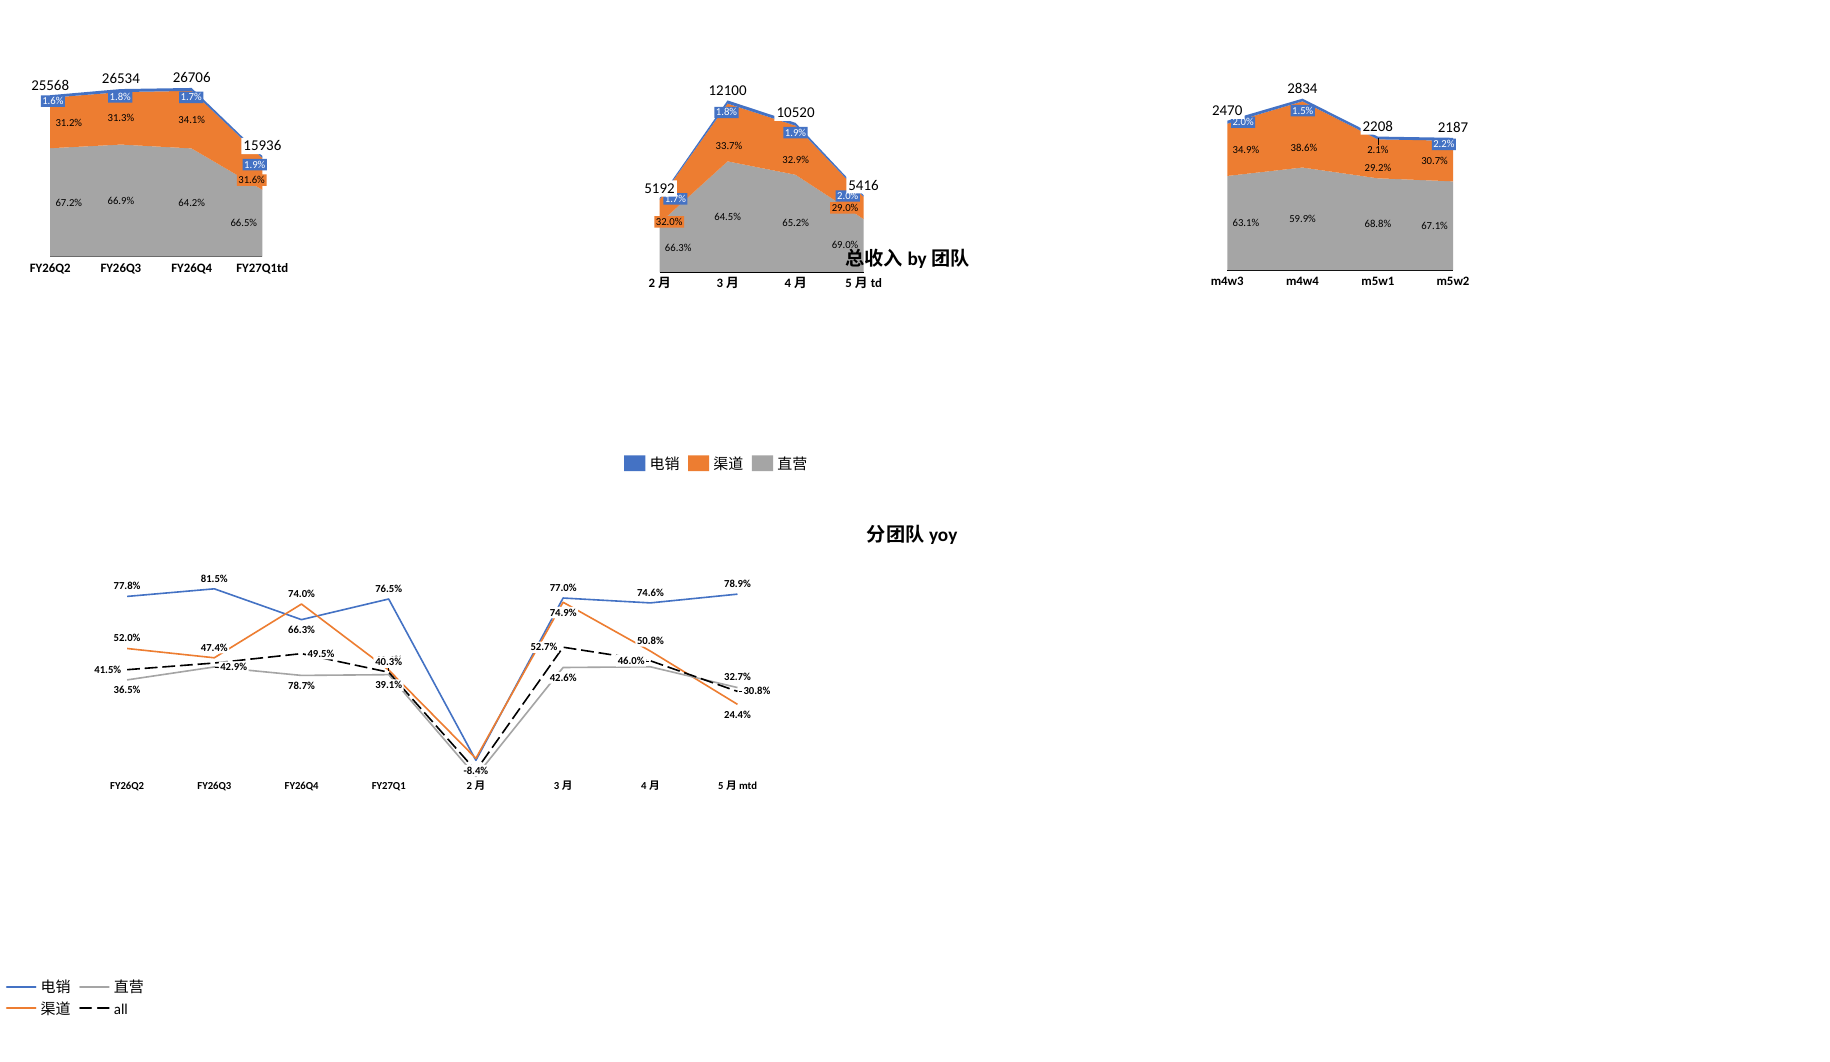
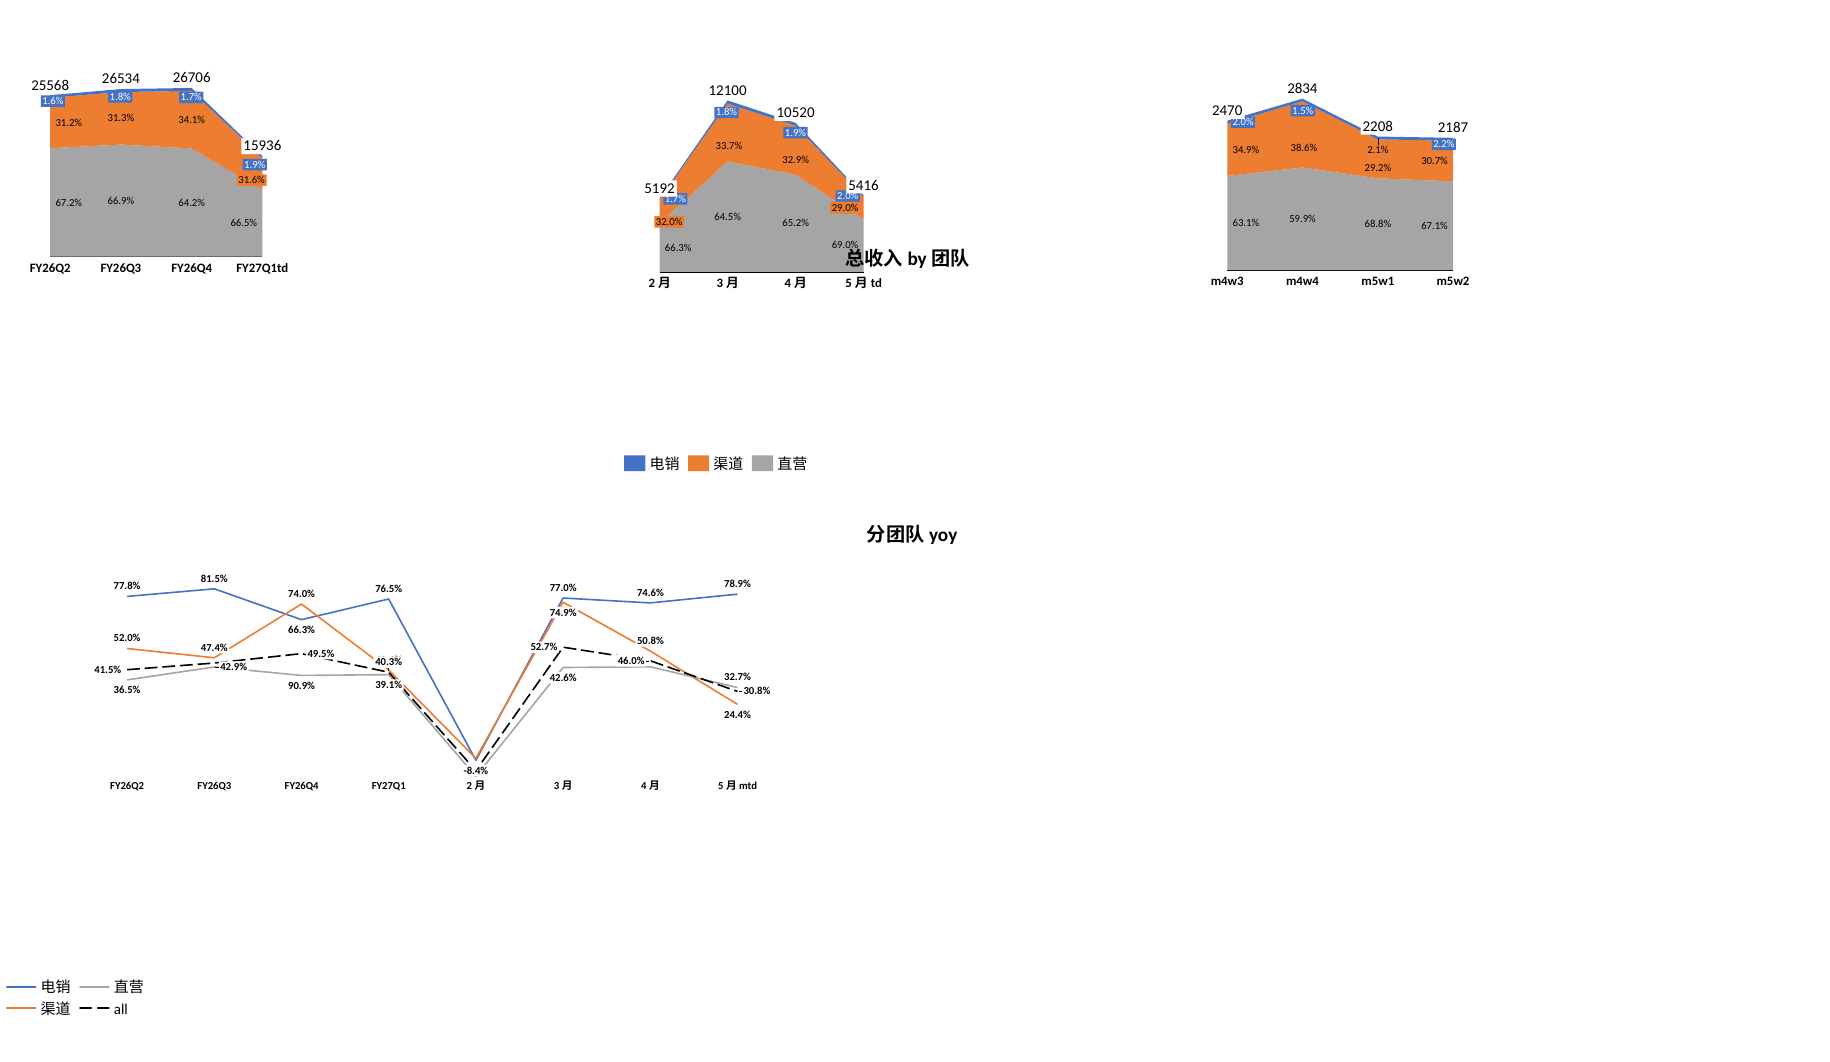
78.7%: 78.7% -> 90.9% (302, 686)
